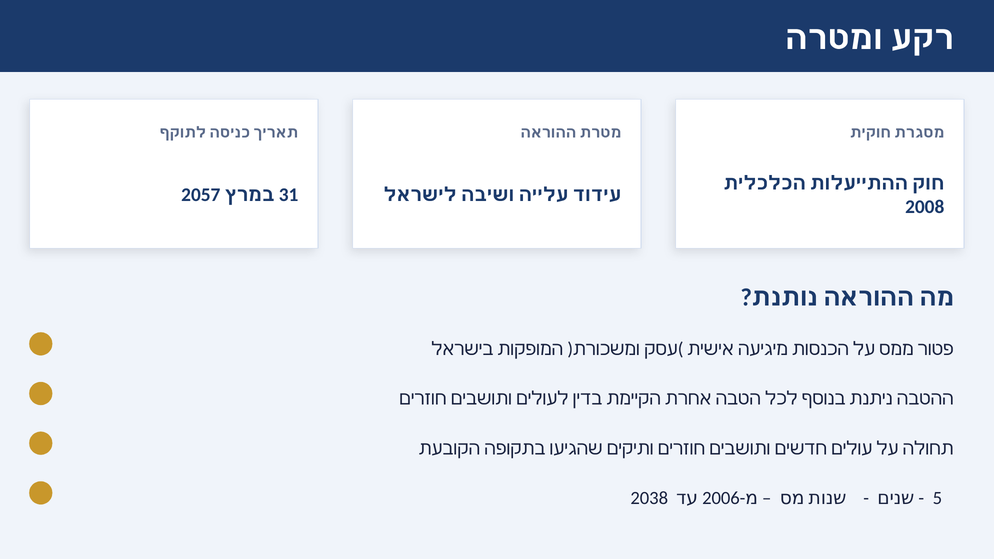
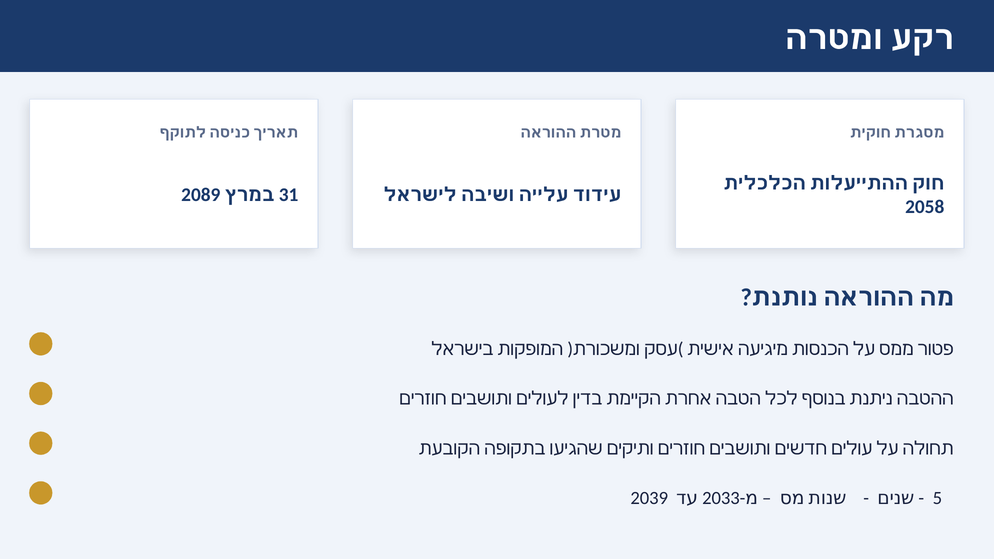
2057: 2057 -> 2089 (201, 195)
2008: 2008 -> 2058 (925, 207)
2038: 2038 -> 2039 (649, 498)
2006: 2006 -> 2033 (721, 498)
